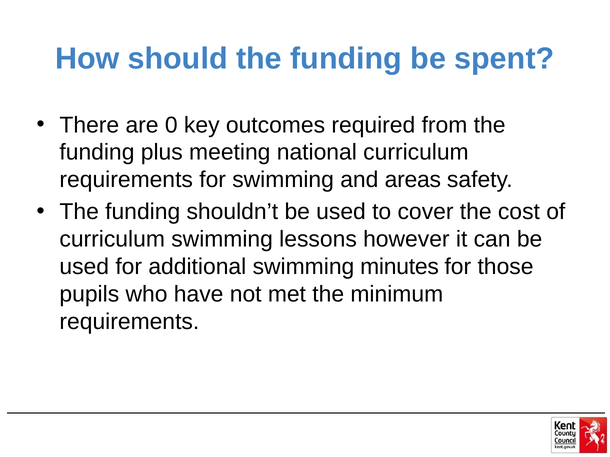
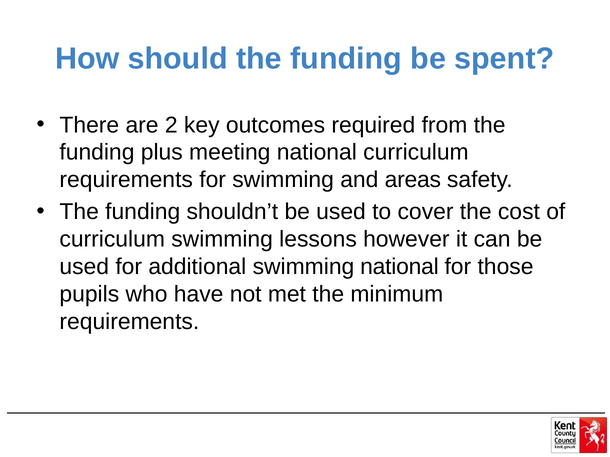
0: 0 -> 2 (171, 125)
swimming minutes: minutes -> national (400, 267)
